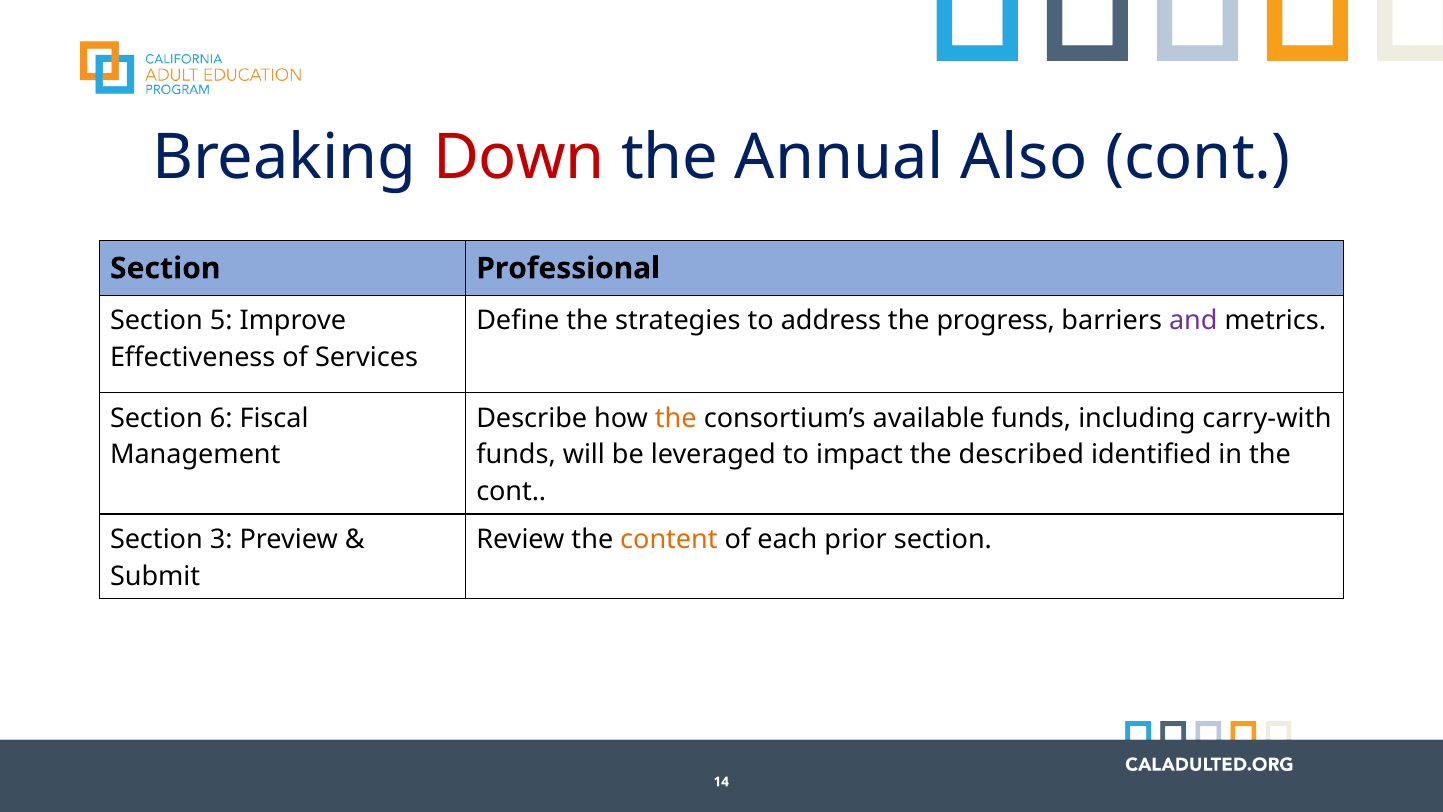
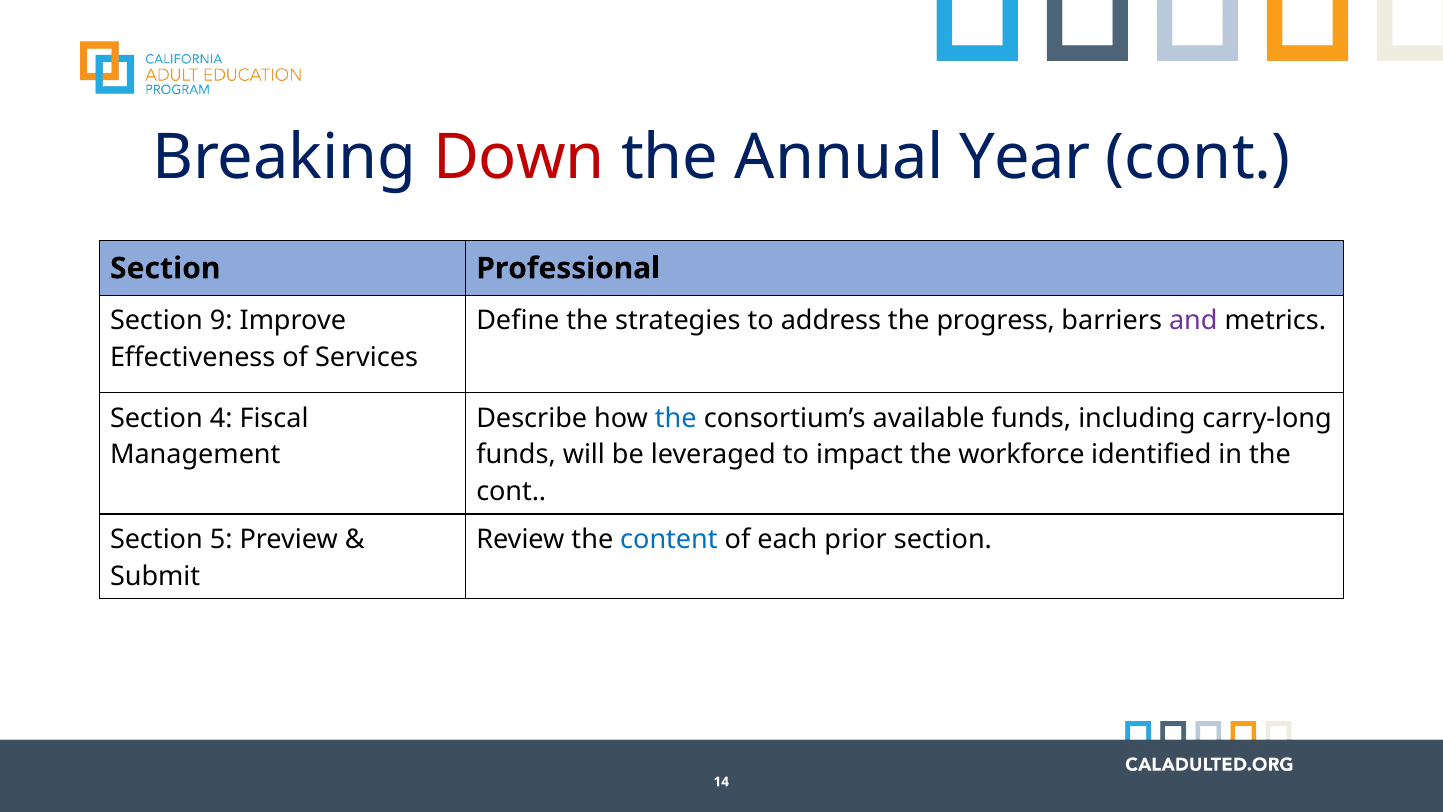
Also: Also -> Year (1025, 158)
5: 5 -> 9 (221, 320)
6: 6 -> 4 (221, 418)
the colour: orange -> blue (676, 418)
carry-with: carry-with -> carry-long (1267, 418)
described: described -> workforce (1021, 455)
3: 3 -> 5 (221, 539)
content colour: orange -> blue (669, 539)
